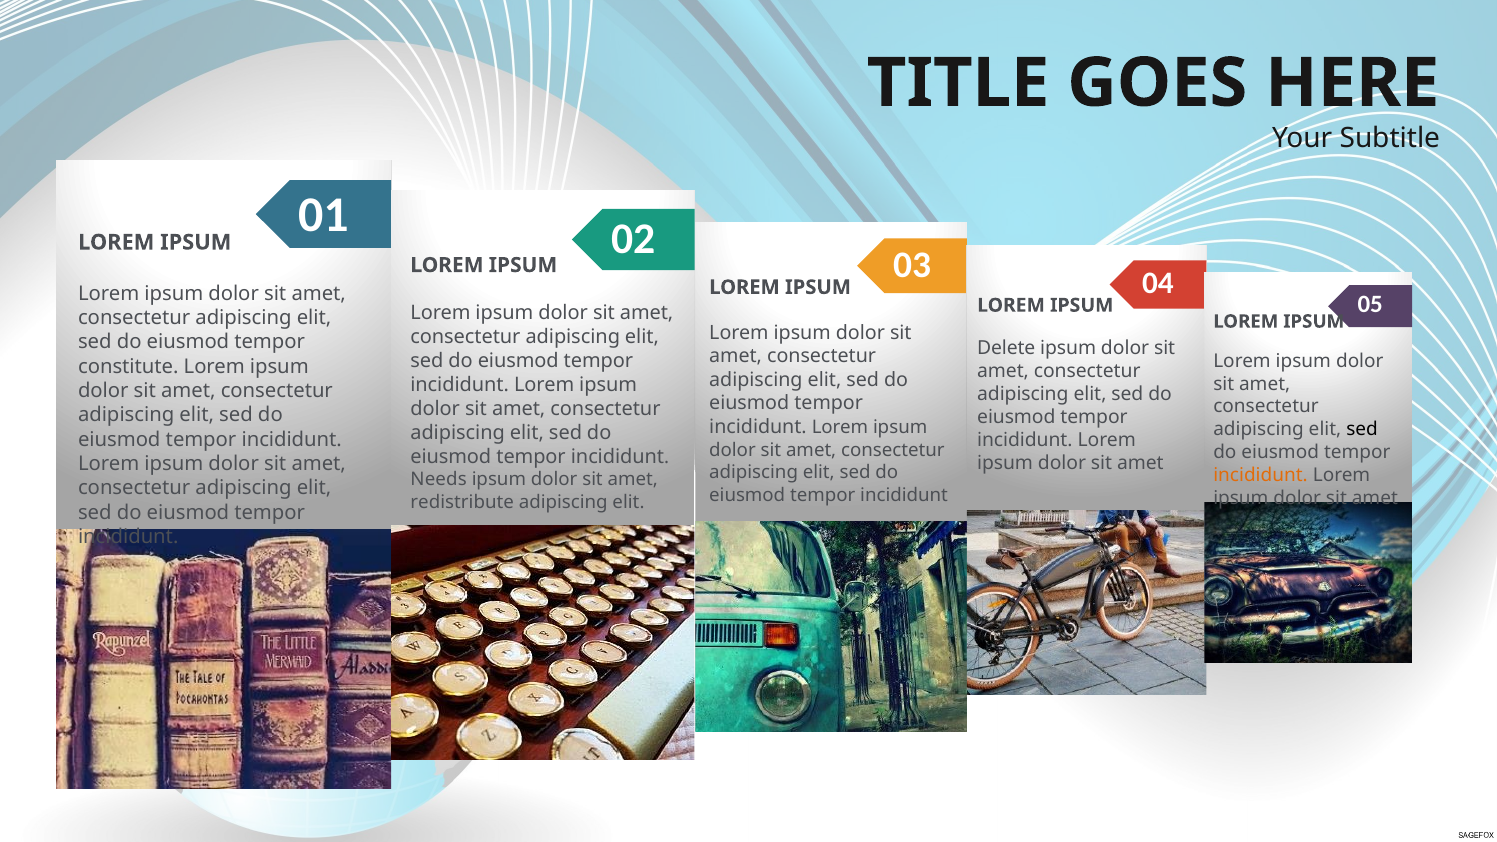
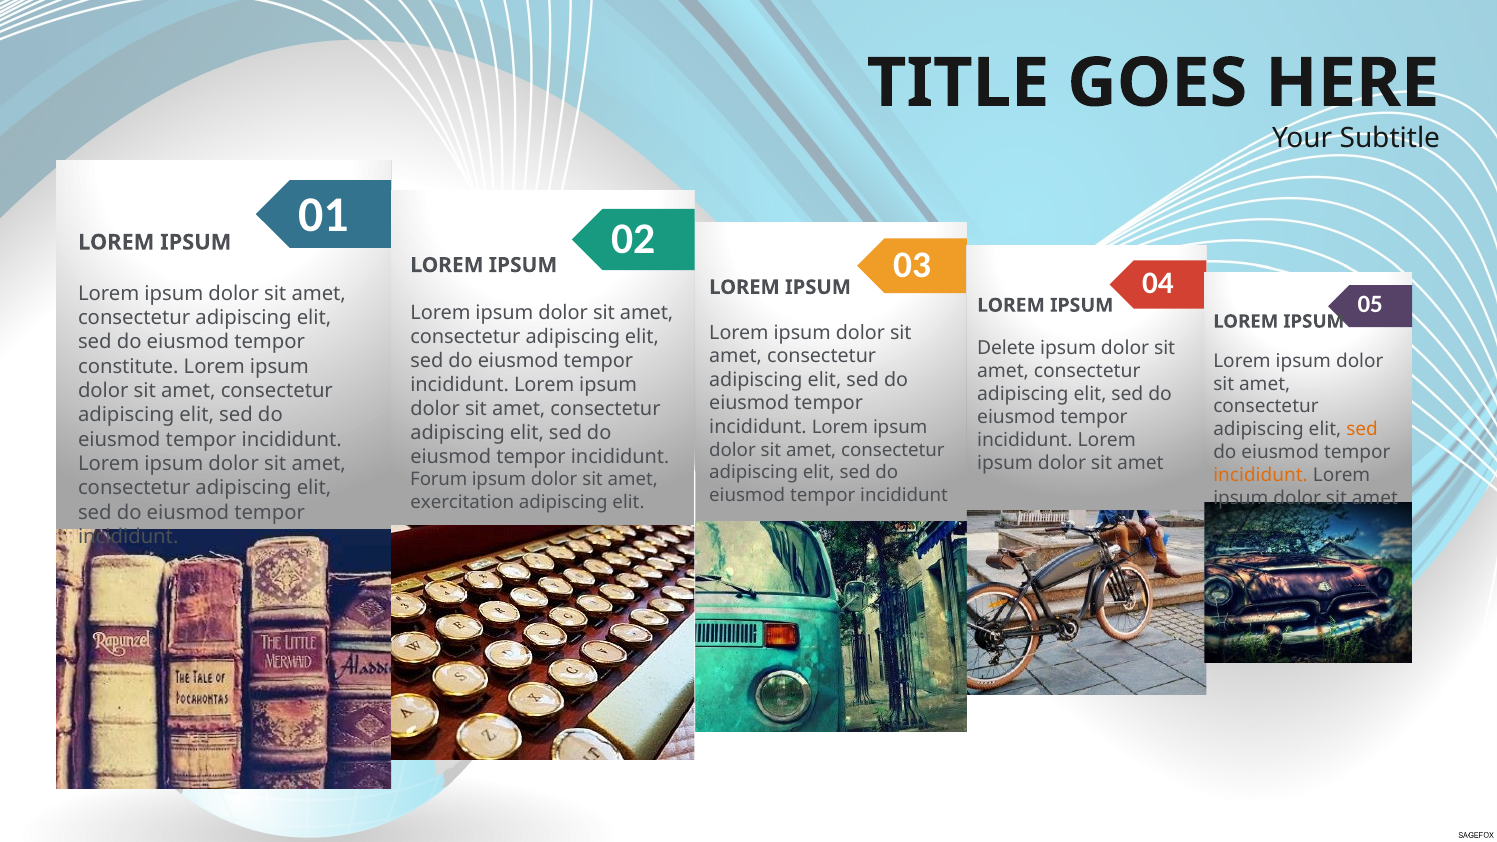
sed colour: black -> orange (1362, 429)
Needs: Needs -> Forum (439, 480)
redistribute: redistribute -> exercitation (462, 502)
